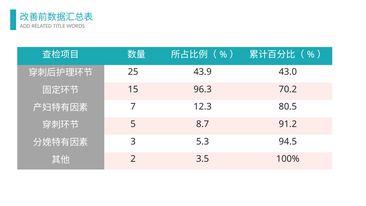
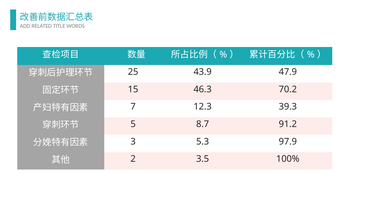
43.0: 43.0 -> 47.9 (288, 72)
96.3: 96.3 -> 46.3 (203, 89)
80.5: 80.5 -> 39.3 (288, 107)
94.5: 94.5 -> 97.9 (288, 141)
